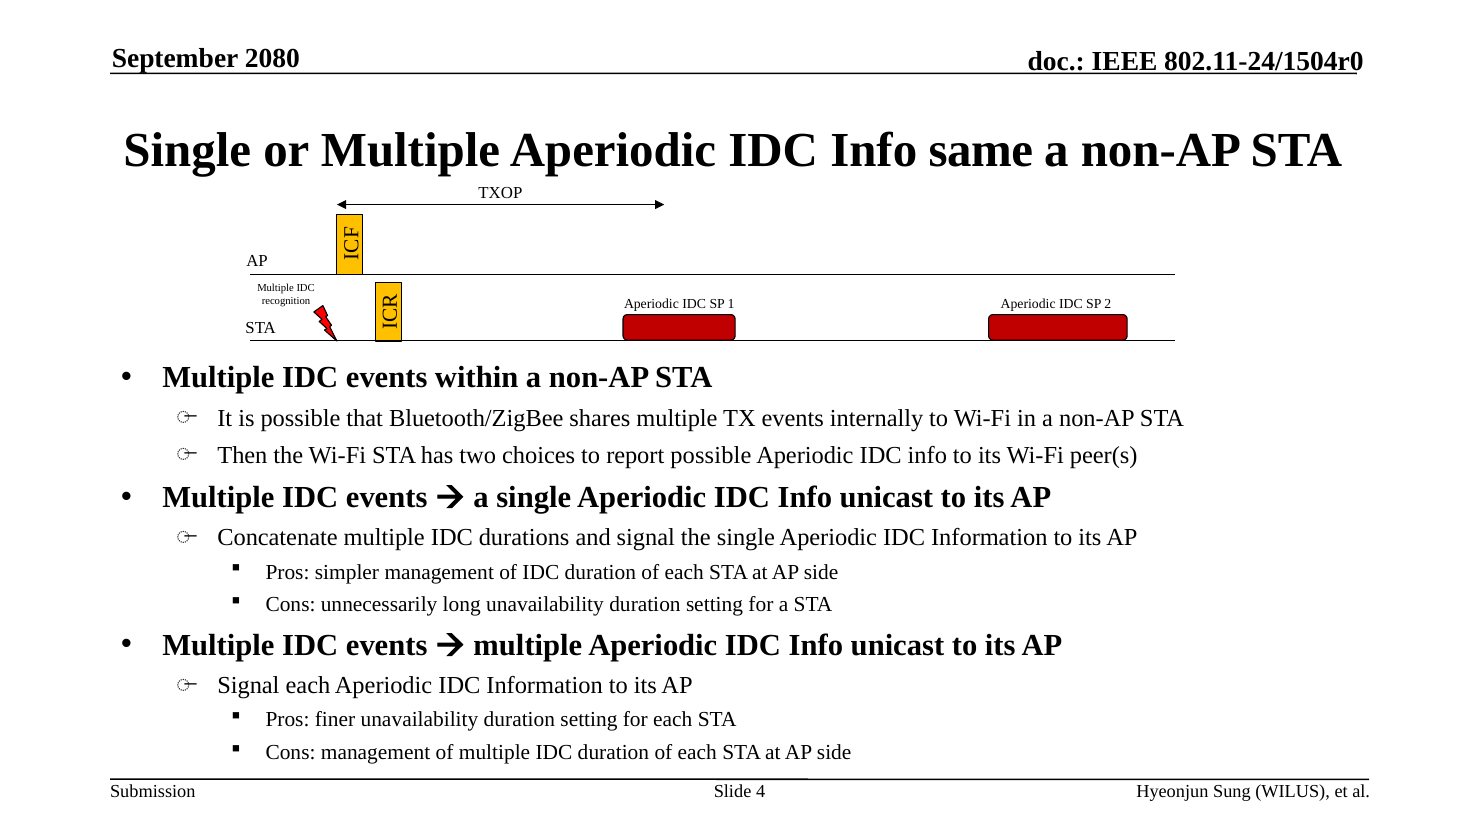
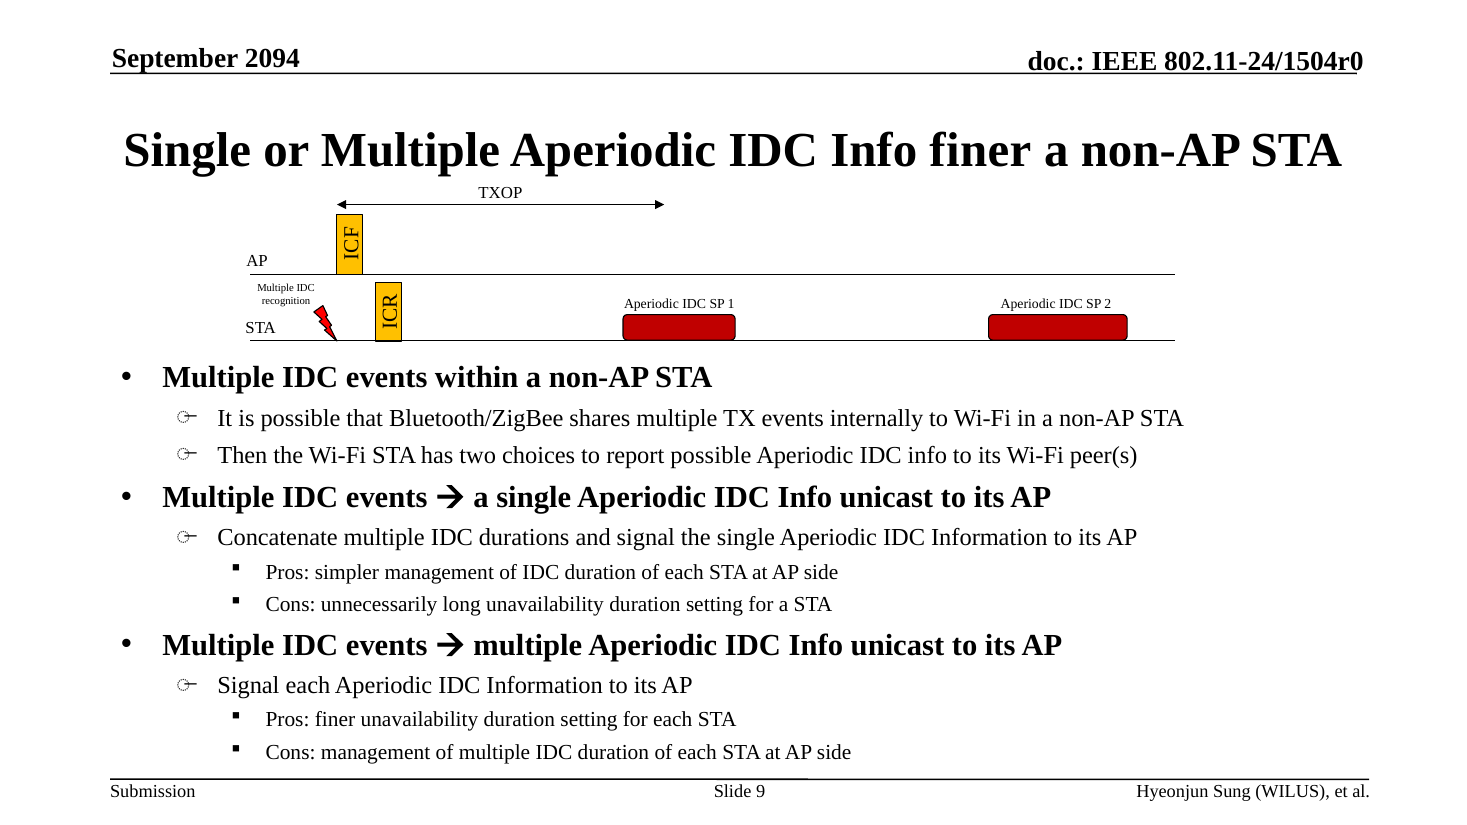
2080: 2080 -> 2094 (272, 58)
Info same: same -> finer (980, 150)
4: 4 -> 9 (761, 791)
